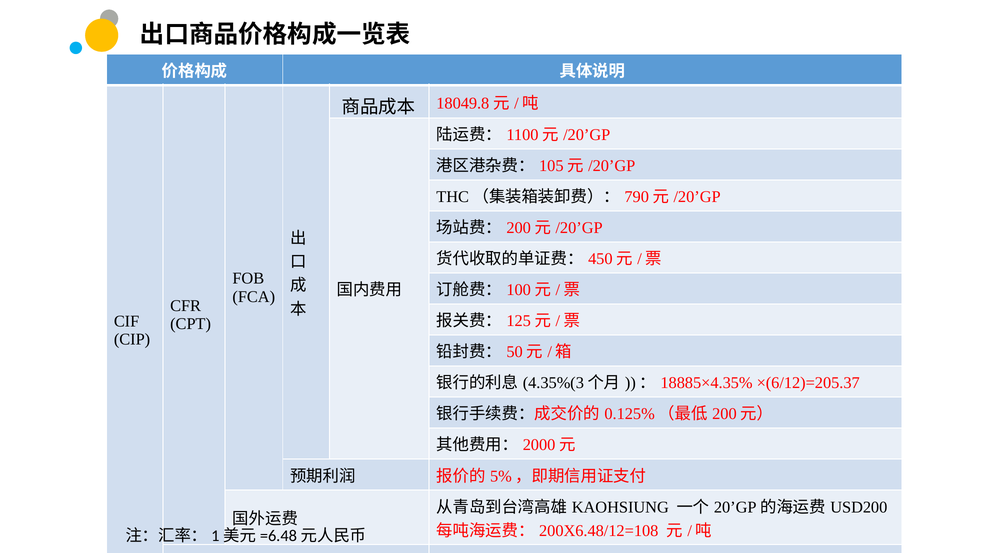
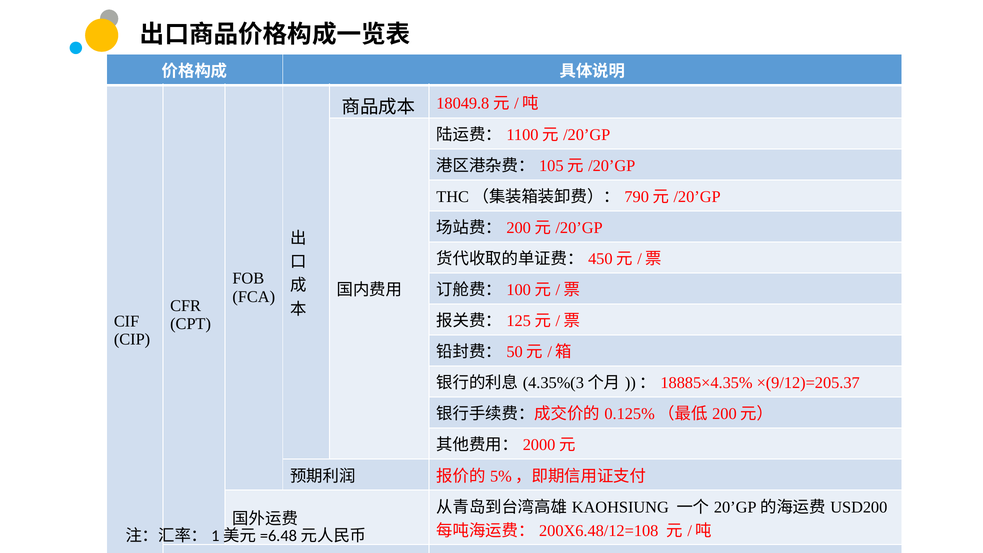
×(6/12)=205.37: ×(6/12)=205.37 -> ×(9/12)=205.37 (808, 383)
